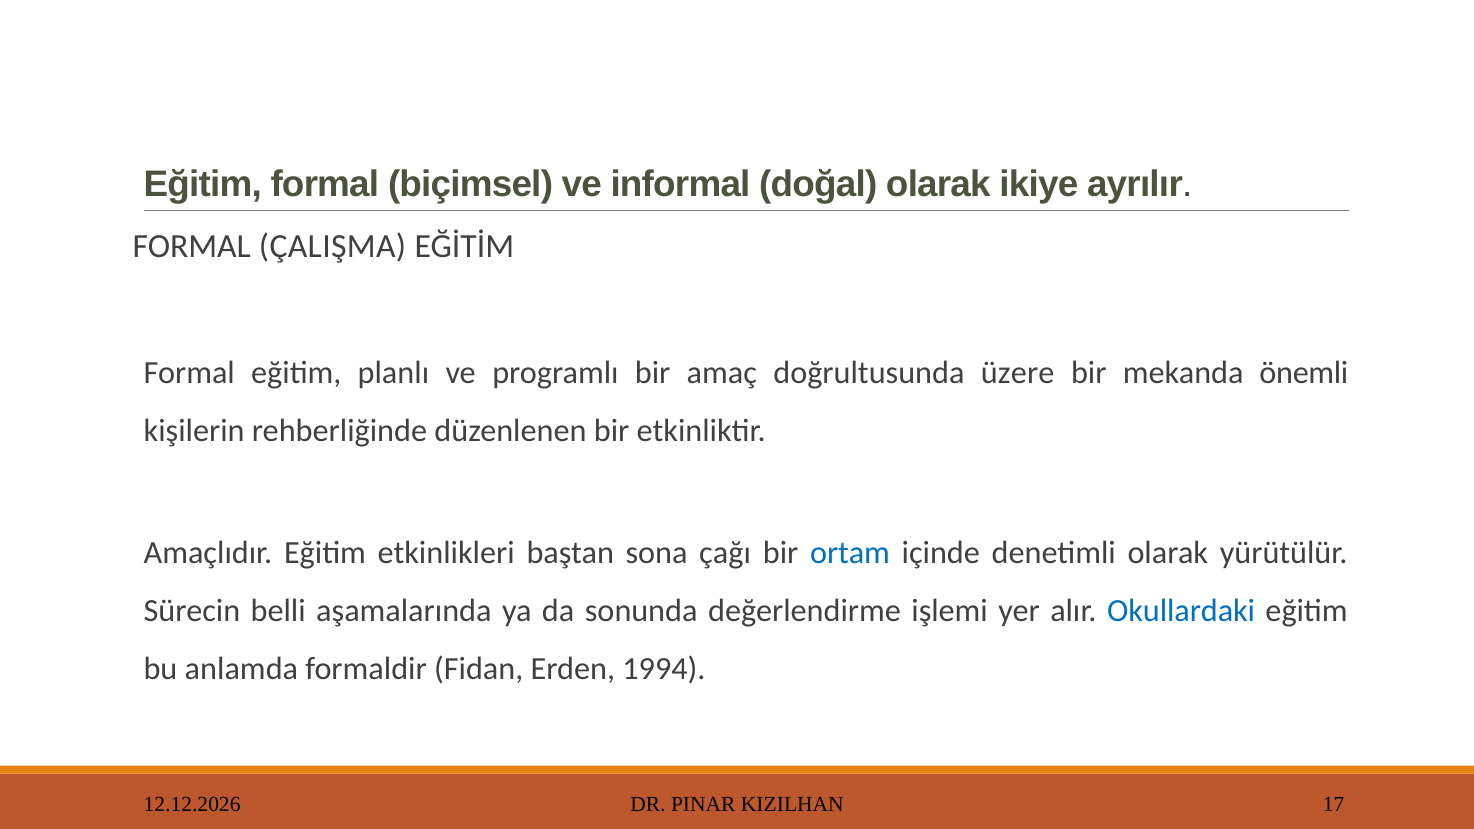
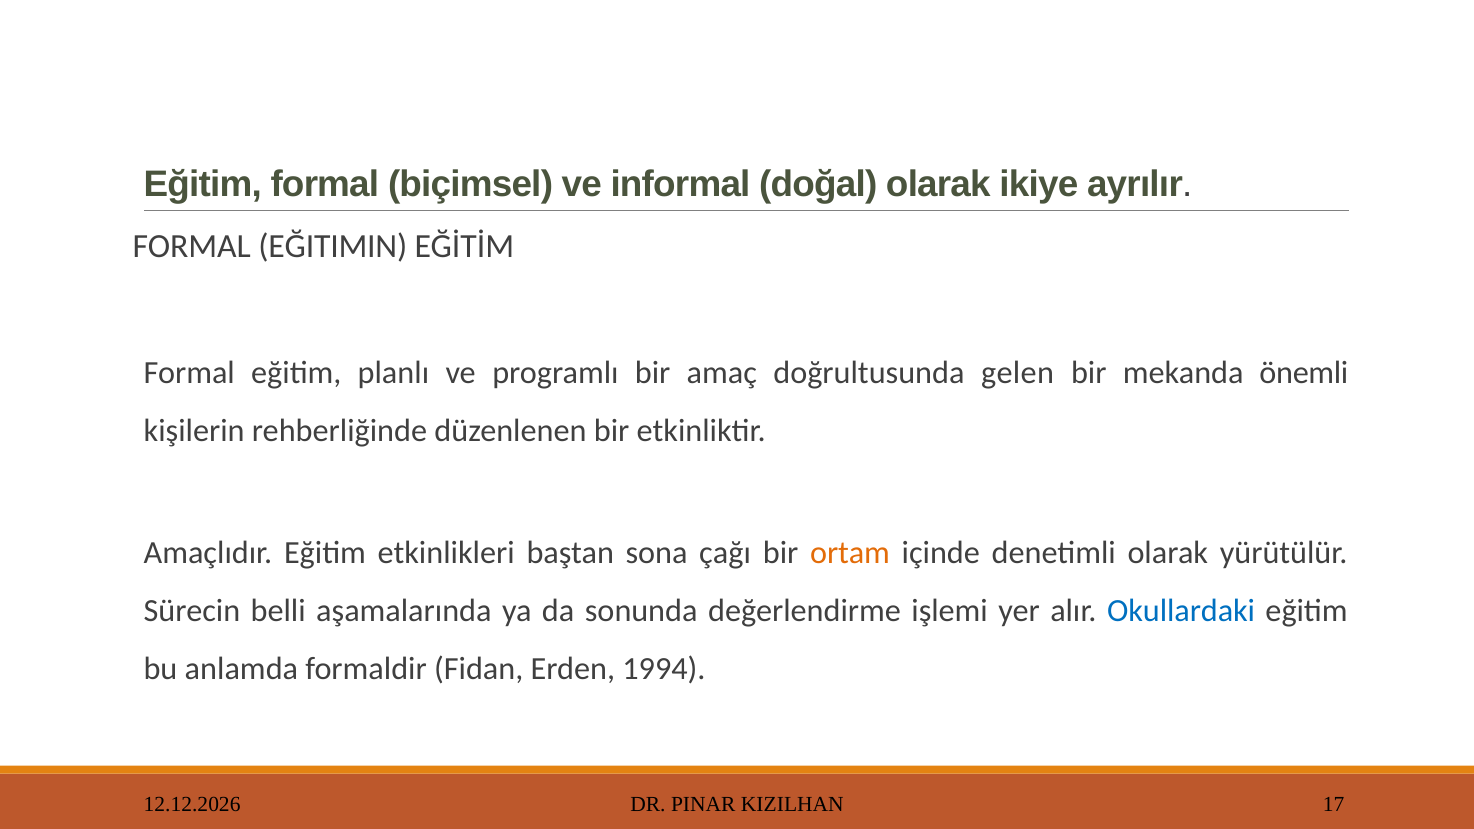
ÇALIŞMA: ÇALIŞMA -> EĞITIMIN (333, 247)
üzere: üzere -> gelen (1018, 373)
ortam colour: blue -> orange (850, 553)
